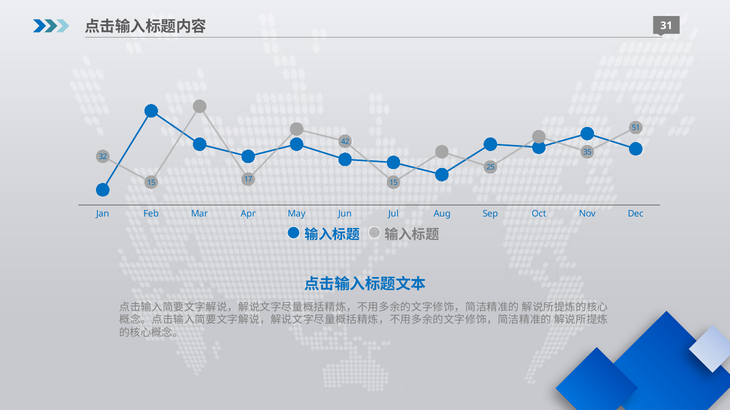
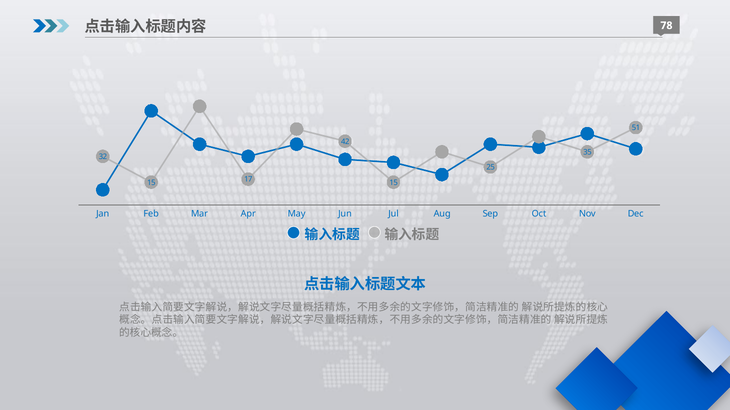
31: 31 -> 78 (666, 26)
